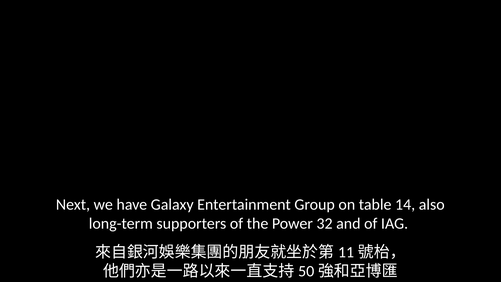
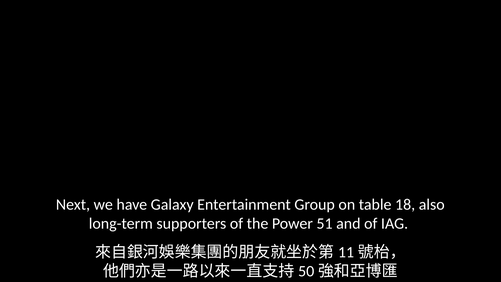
14: 14 -> 18 (405, 204)
32: 32 -> 51 (325, 223)
